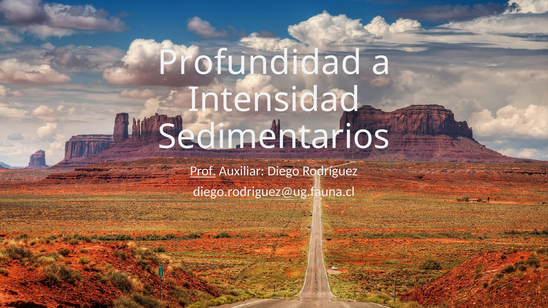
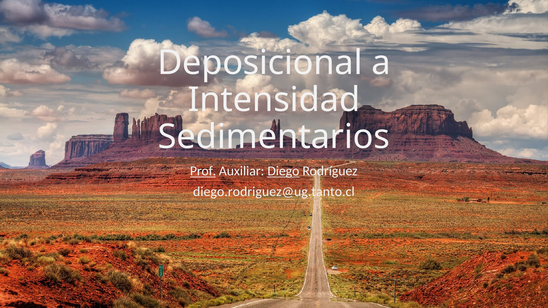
Profundidad: Profundidad -> Deposicional (260, 63)
Diego underline: none -> present (283, 171)
diego.rodriguez@ug.fauna.cl: diego.rodriguez@ug.fauna.cl -> diego.rodriguez@ug.tanto.cl (274, 192)
